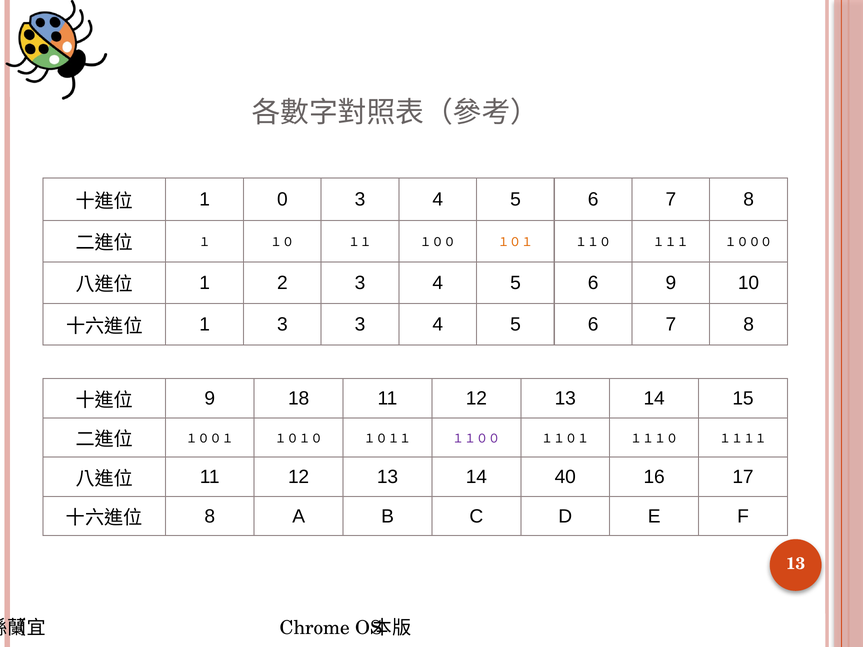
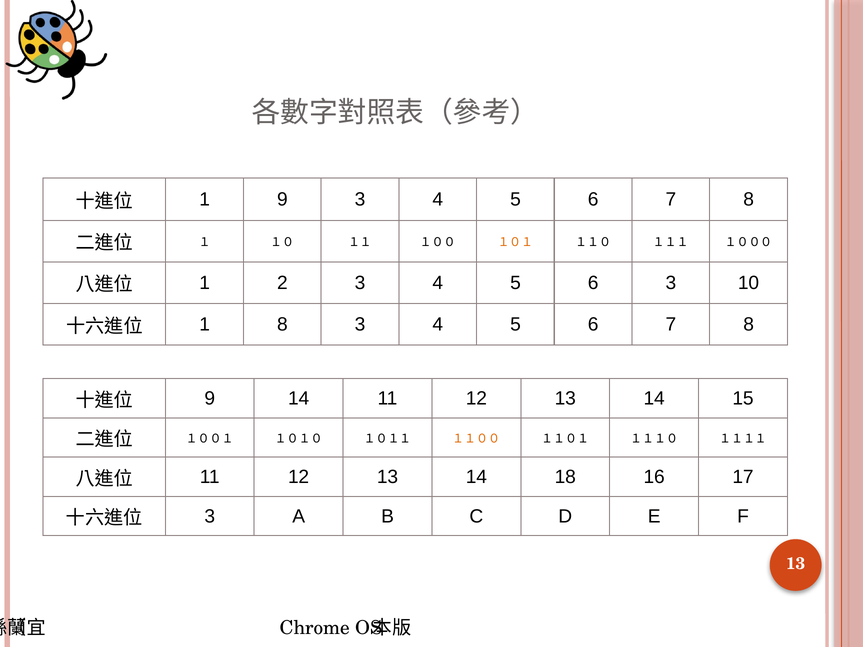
1 0: 0 -> 9 (282, 200)
6 9: 9 -> 3 (671, 283)
1 3: 3 -> 8 (282, 325)
9 18: 18 -> 14 (299, 399)
１１００ colour: purple -> orange (476, 439)
40: 40 -> 18 (565, 477)
8: 8 -> 3 (210, 517)
